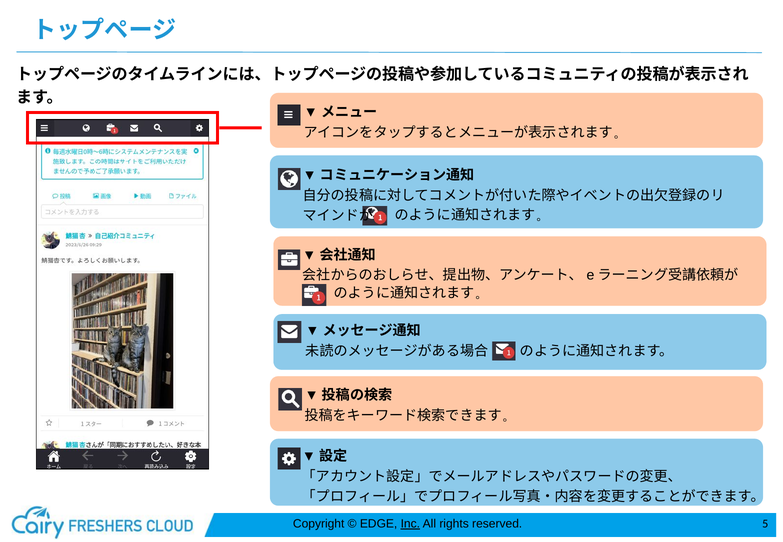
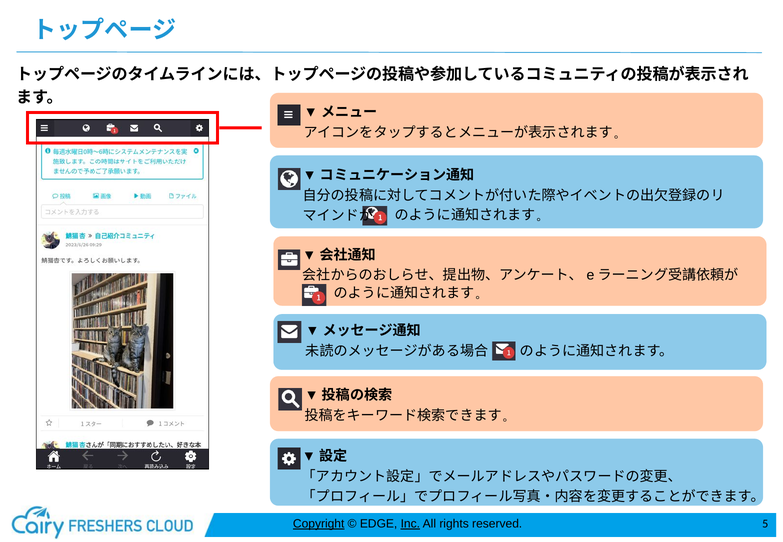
Copyright underline: none -> present (319, 524)
